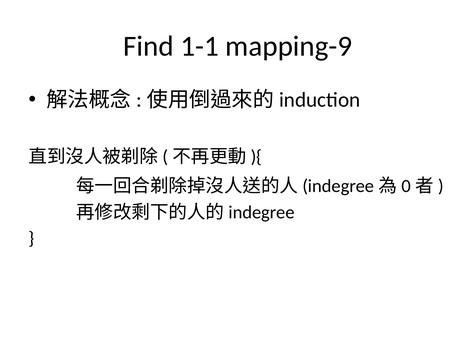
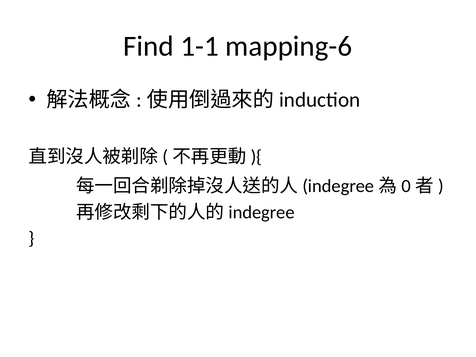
mapping-9: mapping-9 -> mapping-6 (289, 46)
